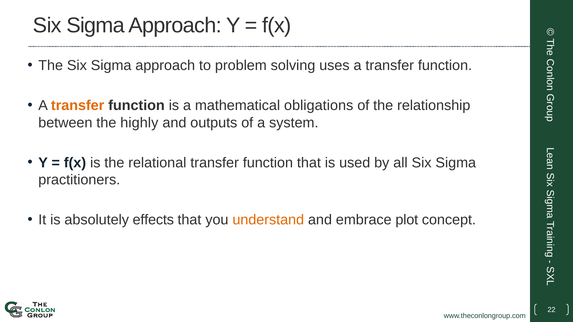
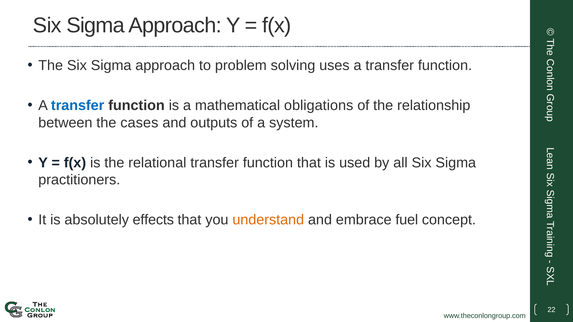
transfer colour: orange -> blue (78, 106)
highly: highly -> cases (139, 123)
plot: plot -> fuel (407, 220)
